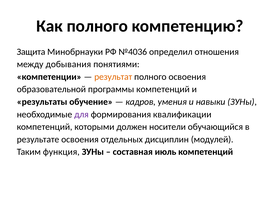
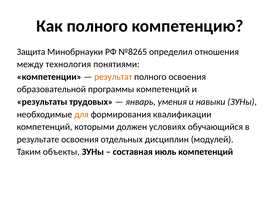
№4036: №4036 -> №8265 (133, 52)
добывания: добывания -> технология (68, 64)
обучение: обучение -> трудовых (91, 102)
кадров: кадров -> январь (141, 102)
для colour: purple -> orange (81, 114)
носители: носители -> условиях (167, 127)
функция: функция -> объекты (61, 152)
